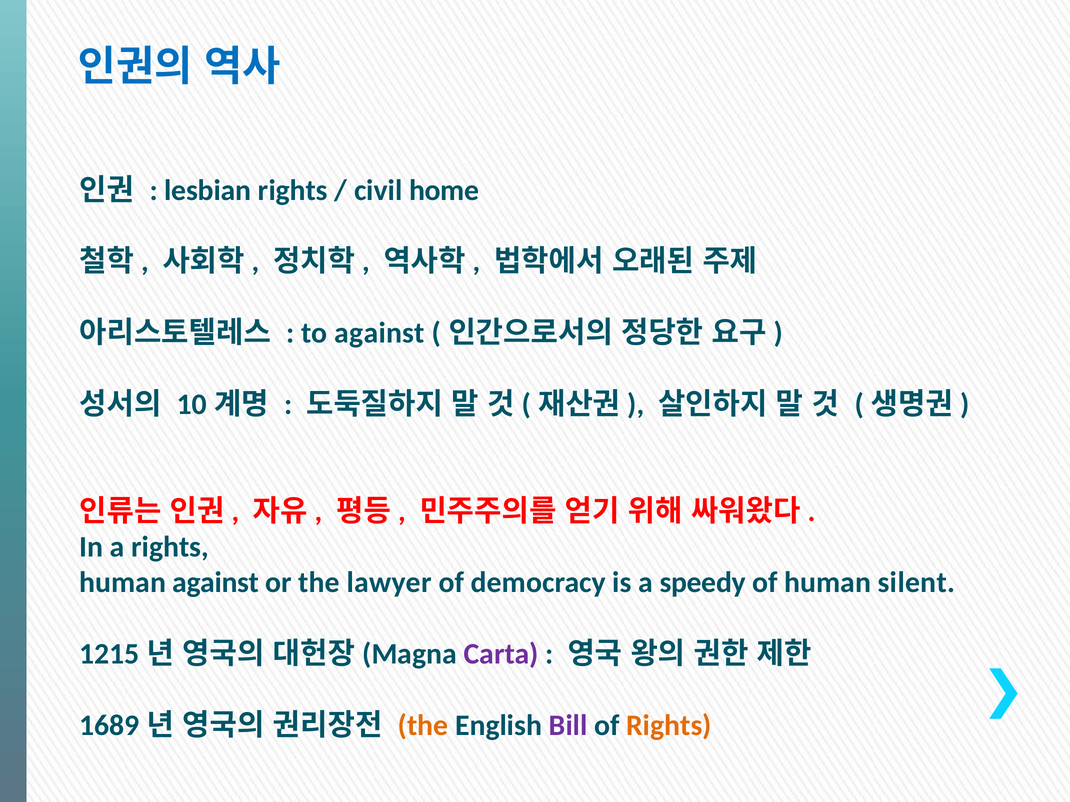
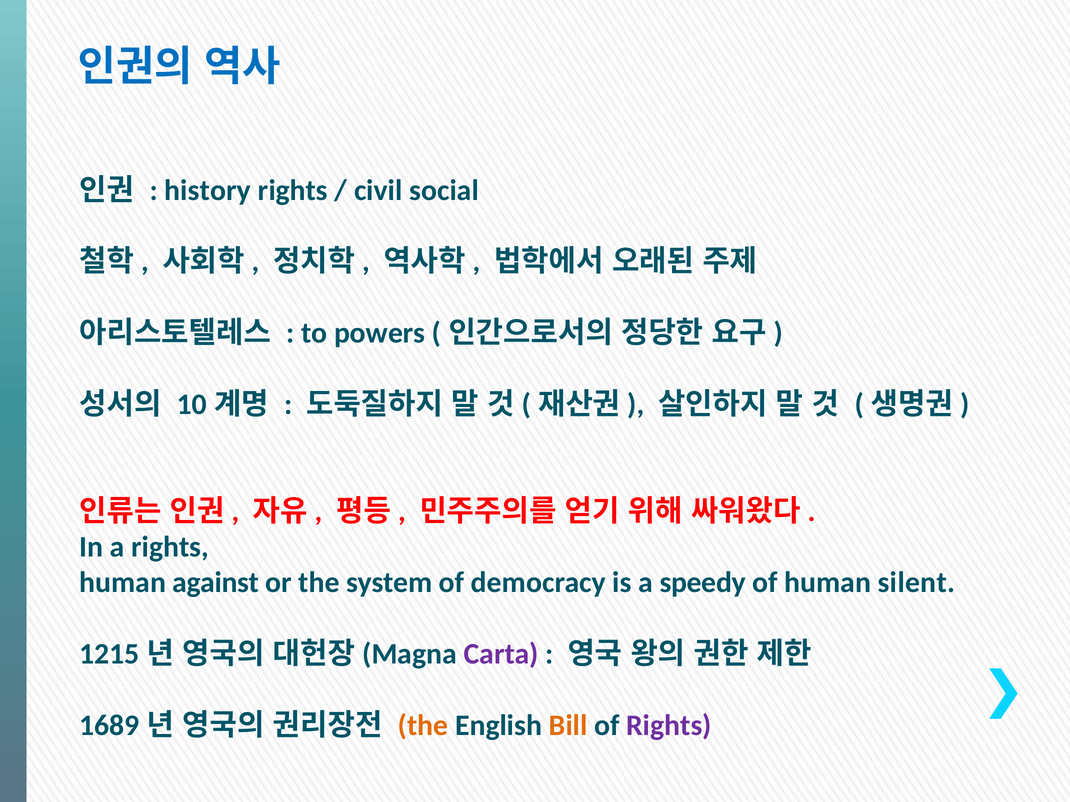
lesbian: lesbian -> history (208, 190)
home: home -> social (444, 190)
to against: against -> powers (380, 333)
lawyer: lawyer -> system (389, 583)
Bill colour: purple -> orange (568, 726)
Rights colour: orange -> purple (669, 726)
